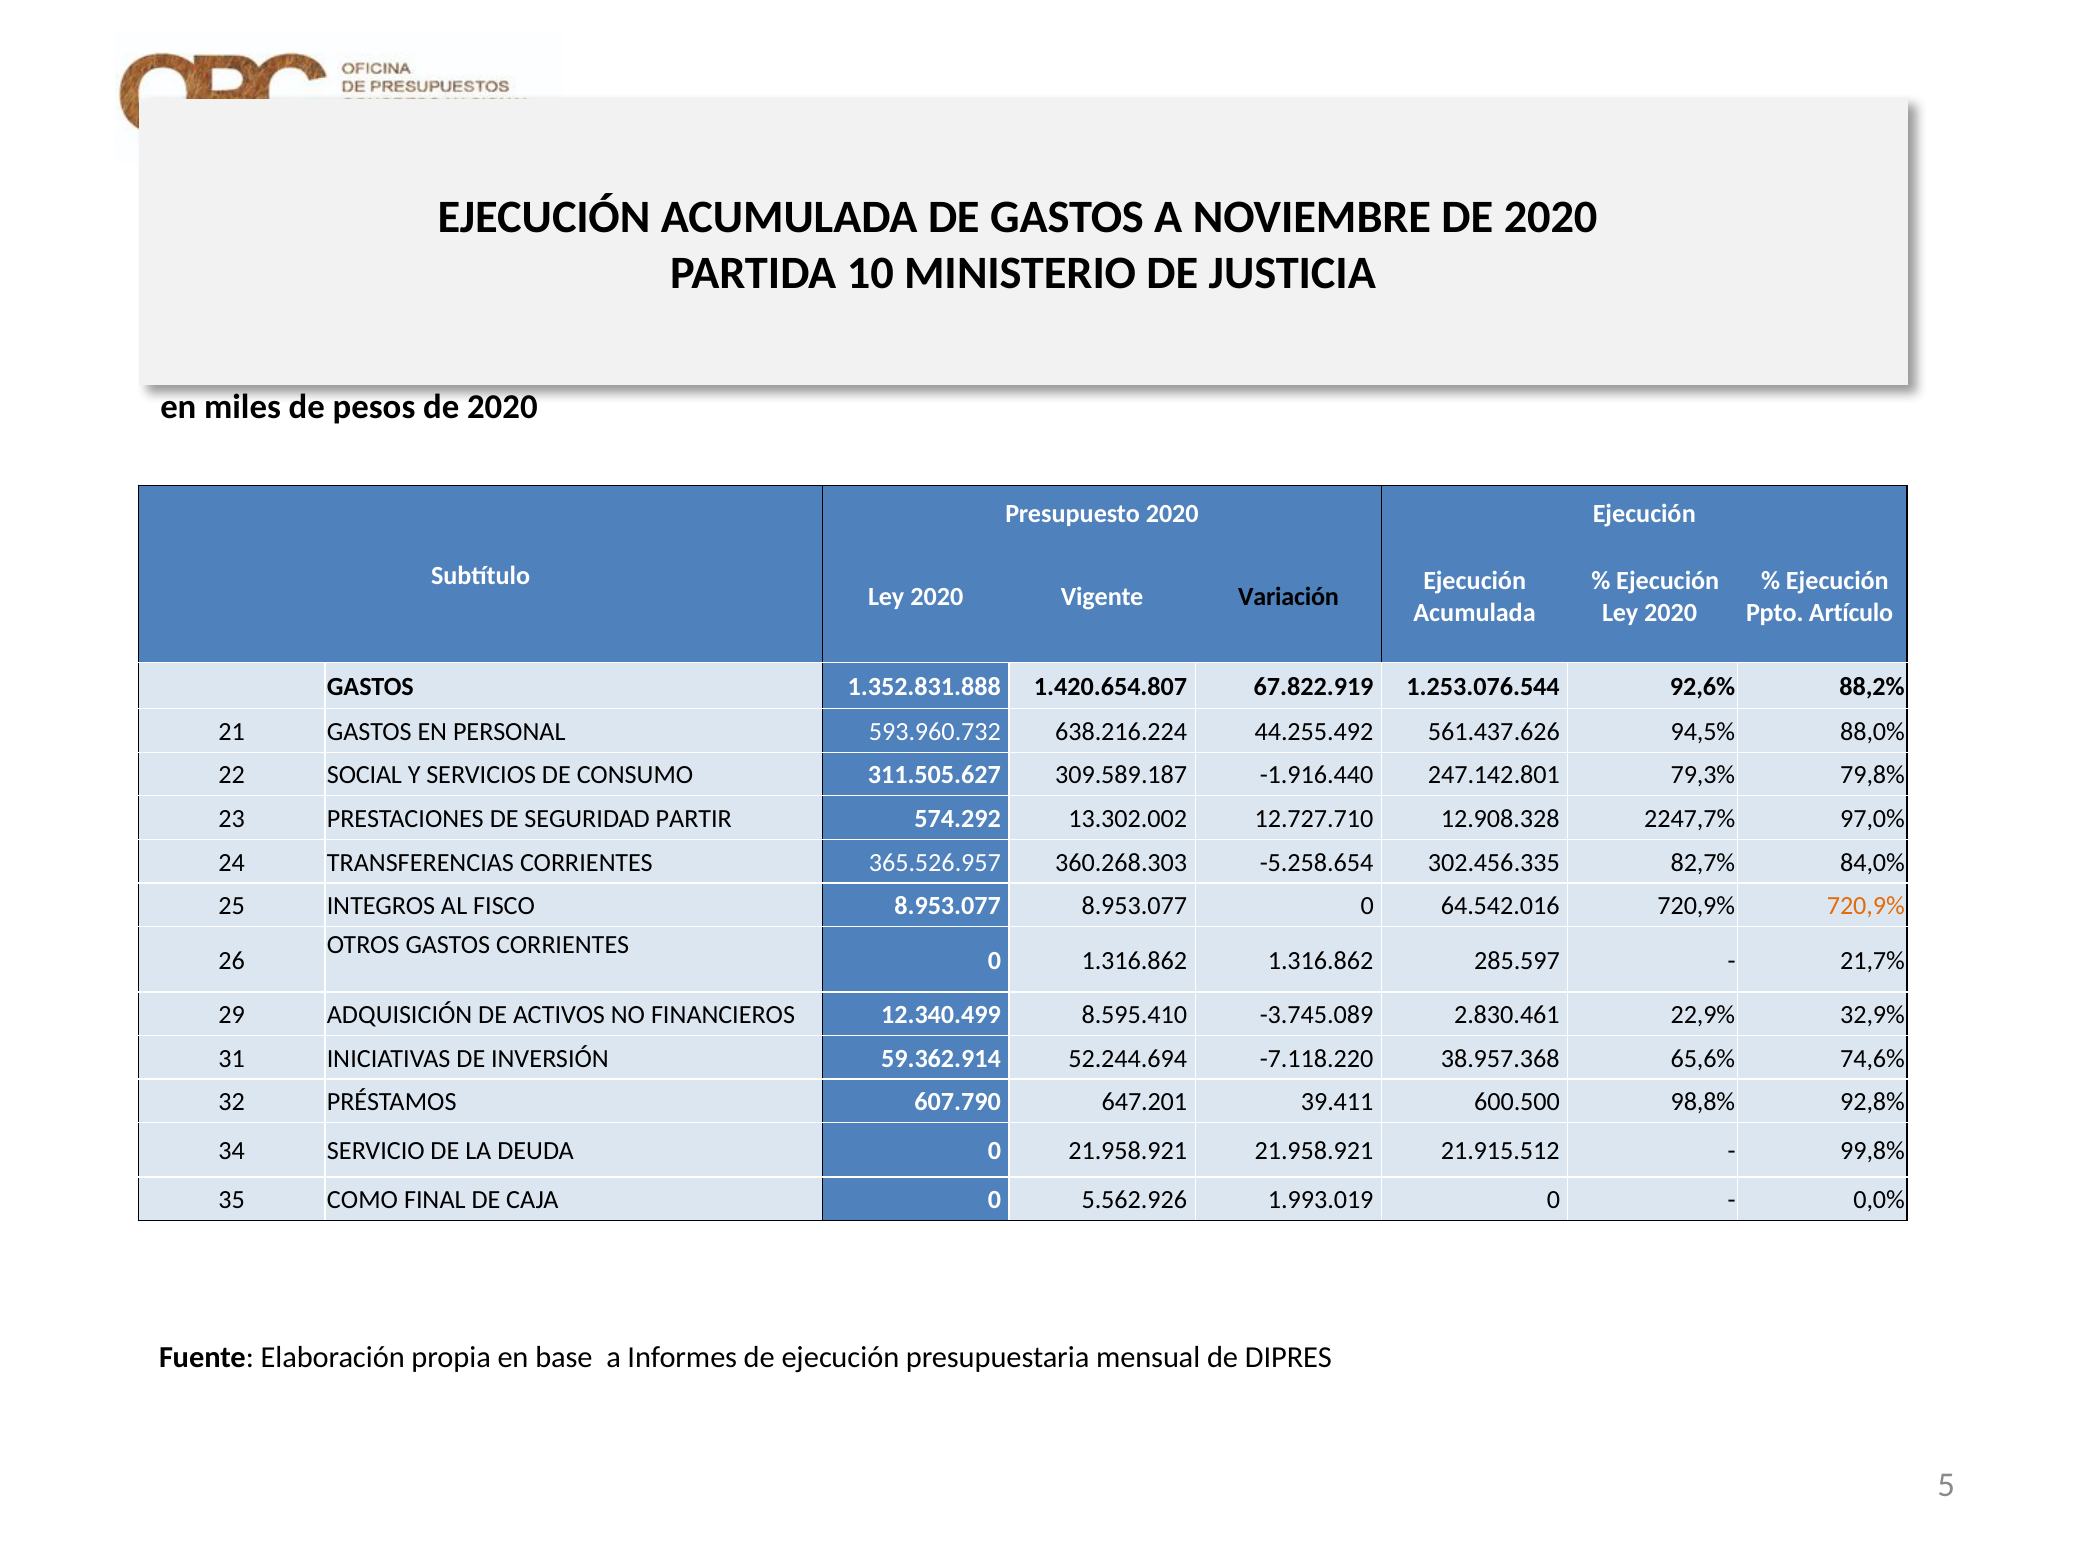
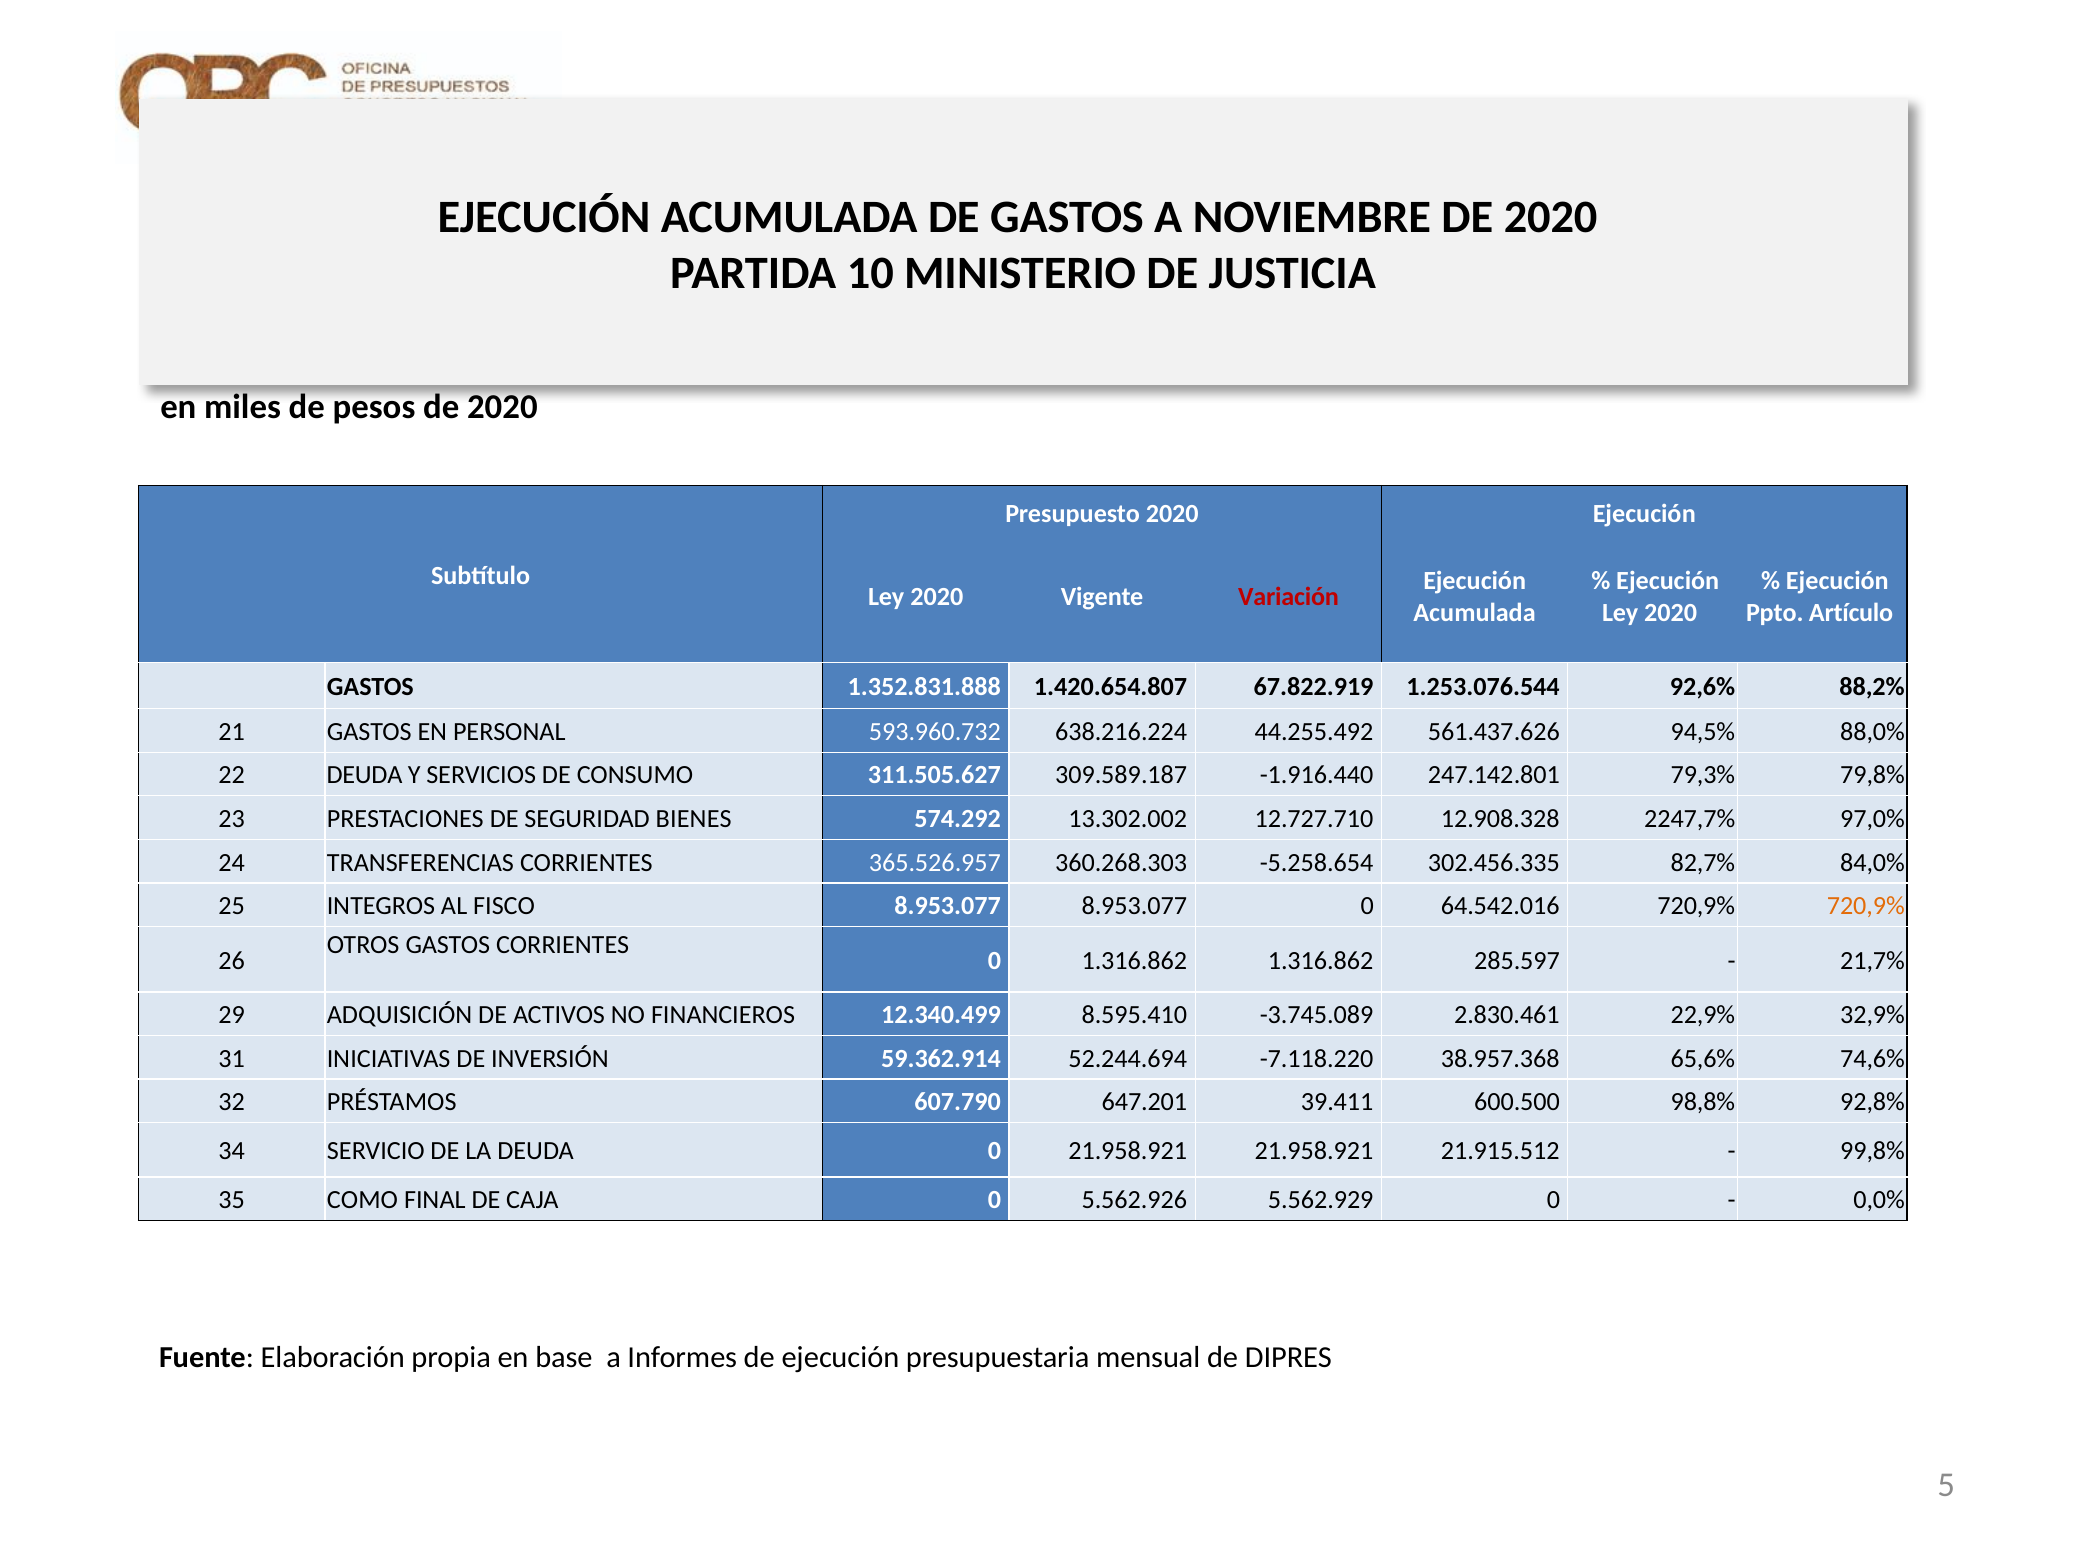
Variación colour: black -> red (1288, 597)
22 SOCIAL: SOCIAL -> DEUDA (365, 776)
PARTIR: PARTIR -> BIENES (694, 819)
1.993.019: 1.993.019 -> 5.562.929 (1321, 1201)
